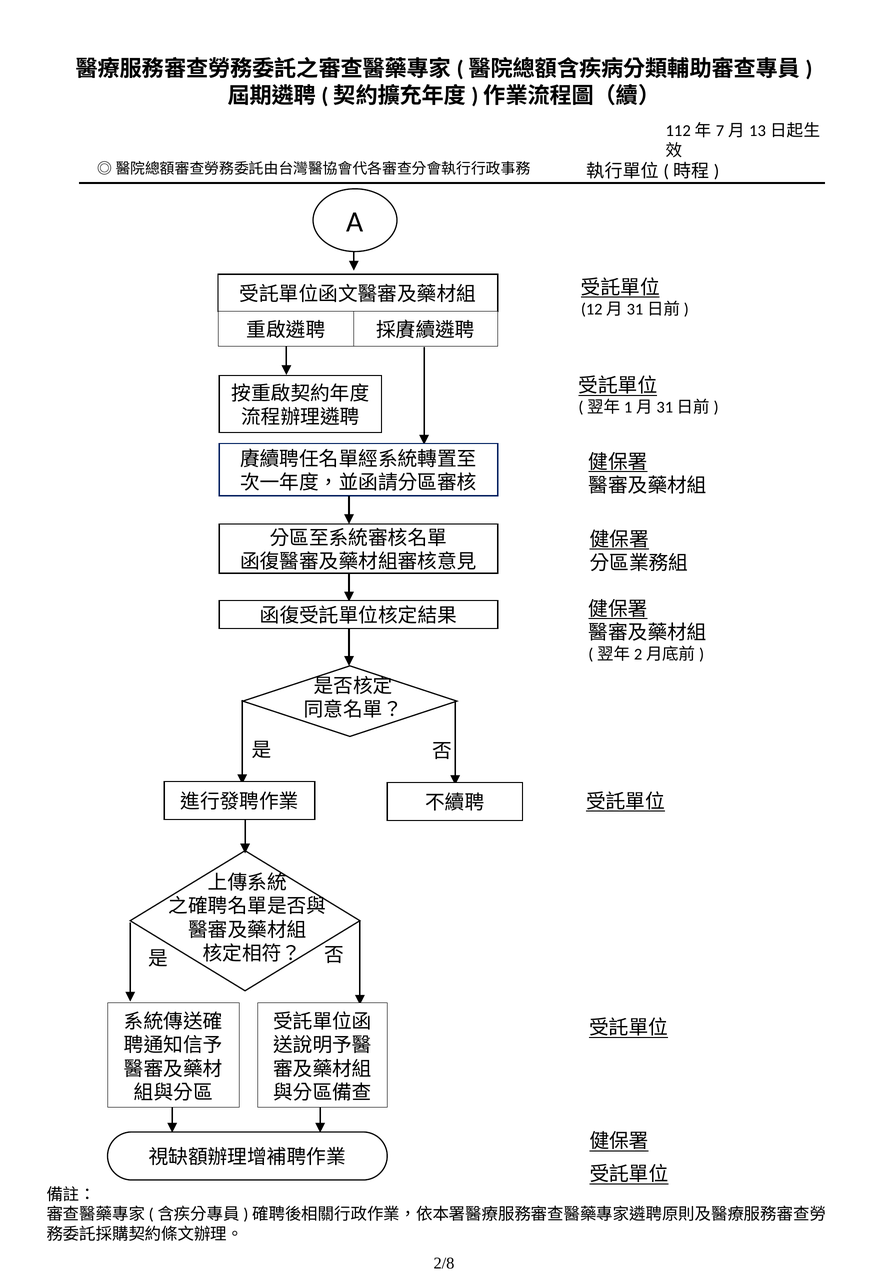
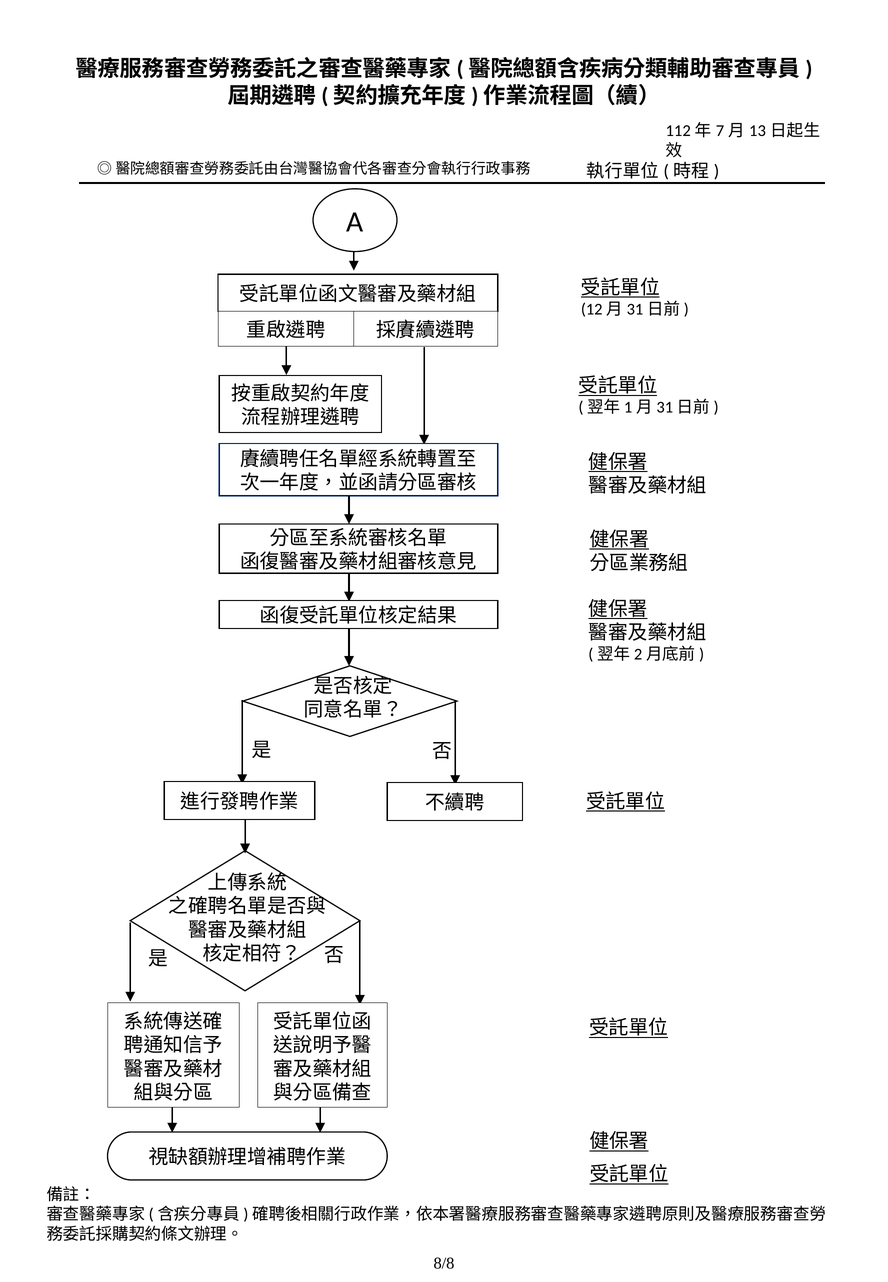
2/8: 2/8 -> 8/8 (444, 1264)
